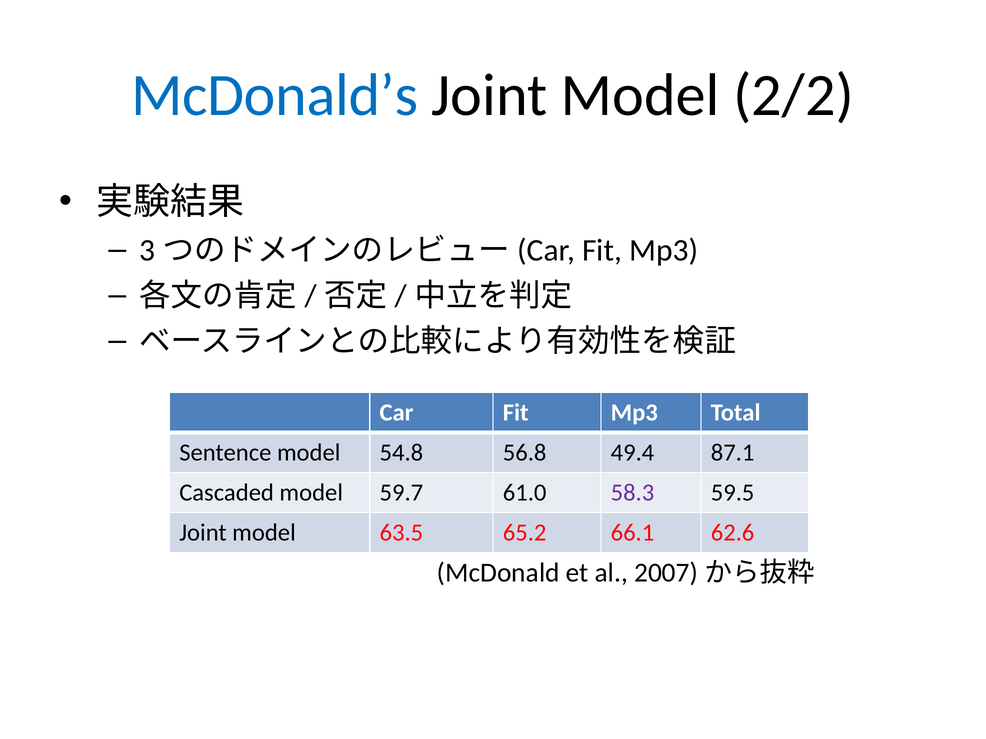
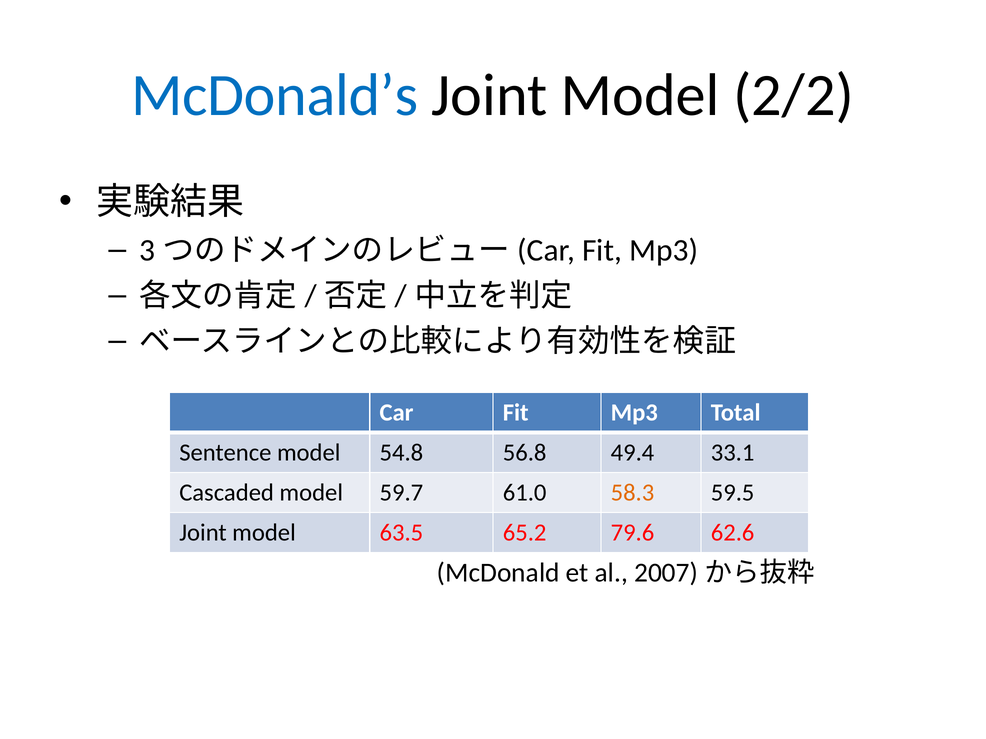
87.1: 87.1 -> 33.1 (733, 453)
58.3 colour: purple -> orange (632, 493)
66.1: 66.1 -> 79.6 (632, 533)
